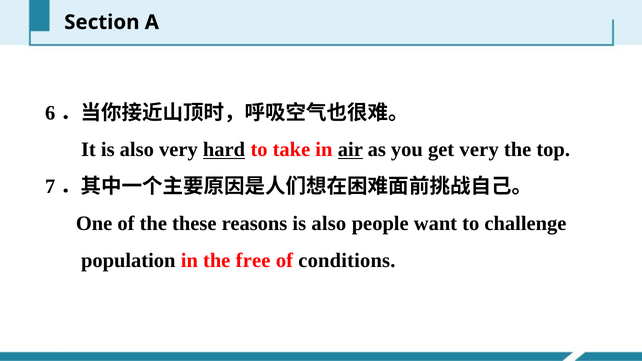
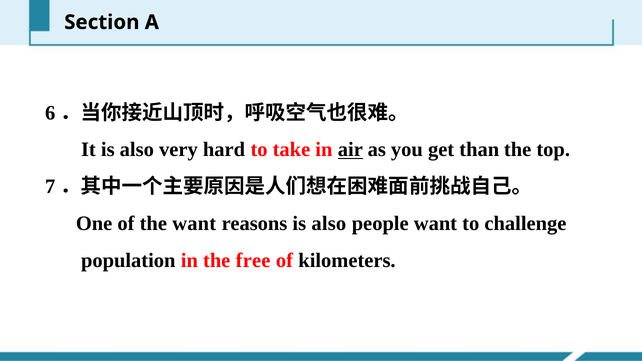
hard underline: present -> none (224, 150)
get very: very -> than (479, 150)
the these: these -> want (194, 224)
conditions: conditions -> kilometers (347, 260)
